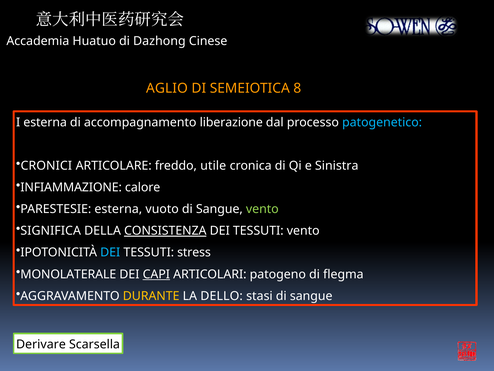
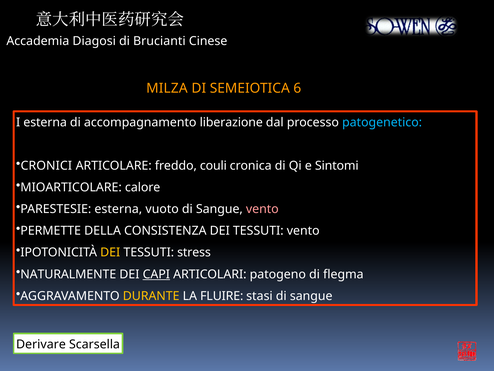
Huatuo: Huatuo -> Diagosi (94, 41)
Dazhong: Dazhong -> Brucianti (159, 41)
AGLIO: AGLIO -> MILZA (167, 88)
8: 8 -> 6 (297, 88)
utile: utile -> couli (213, 165)
Sinistra: Sinistra -> Sintomi (337, 165)
INFIAMMAZIONE: INFIAMMAZIONE -> MIOARTICOLARE (71, 187)
vento colour: light green -> pink (262, 209)
SIGNIFICA: SIGNIFICA -> PERMETTE (51, 231)
CONSISTENZA underline: present -> none (165, 231)
DEI colour: light blue -> yellow (110, 252)
MONOLATERALE: MONOLATERALE -> NATURALMENTE (68, 274)
DELLO: DELLO -> FLUIRE (222, 296)
